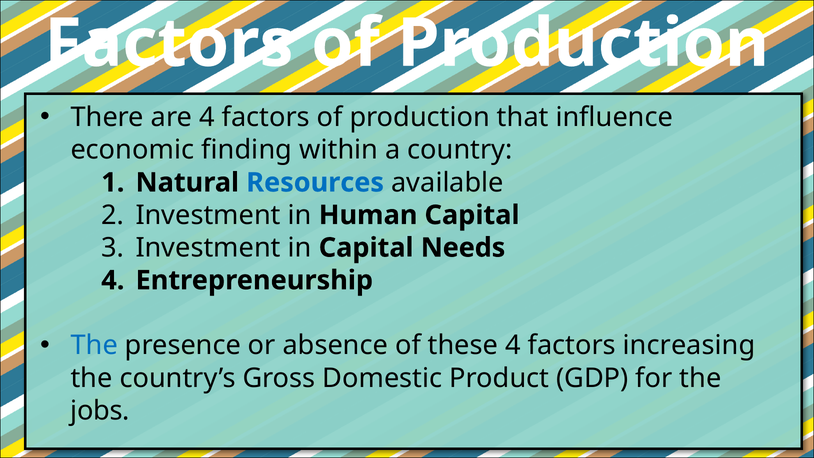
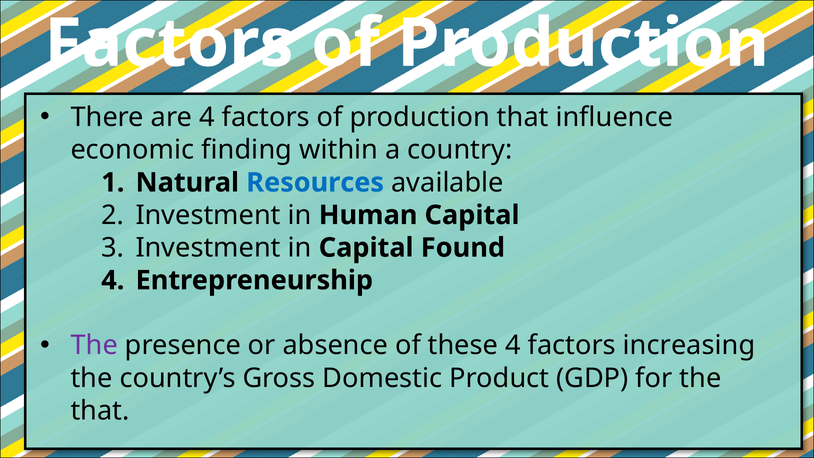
Needs: Needs -> Found (463, 248)
The colour: blue -> purple (94, 345)
jobs: jobs -> that (100, 411)
